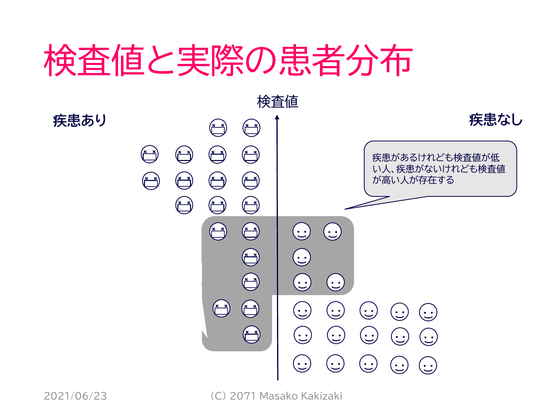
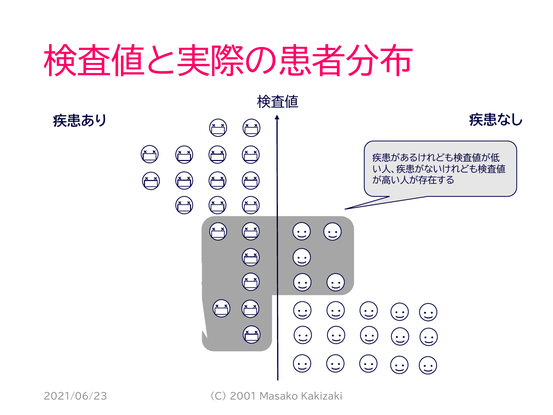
2071: 2071 -> 2001 (243, 396)
